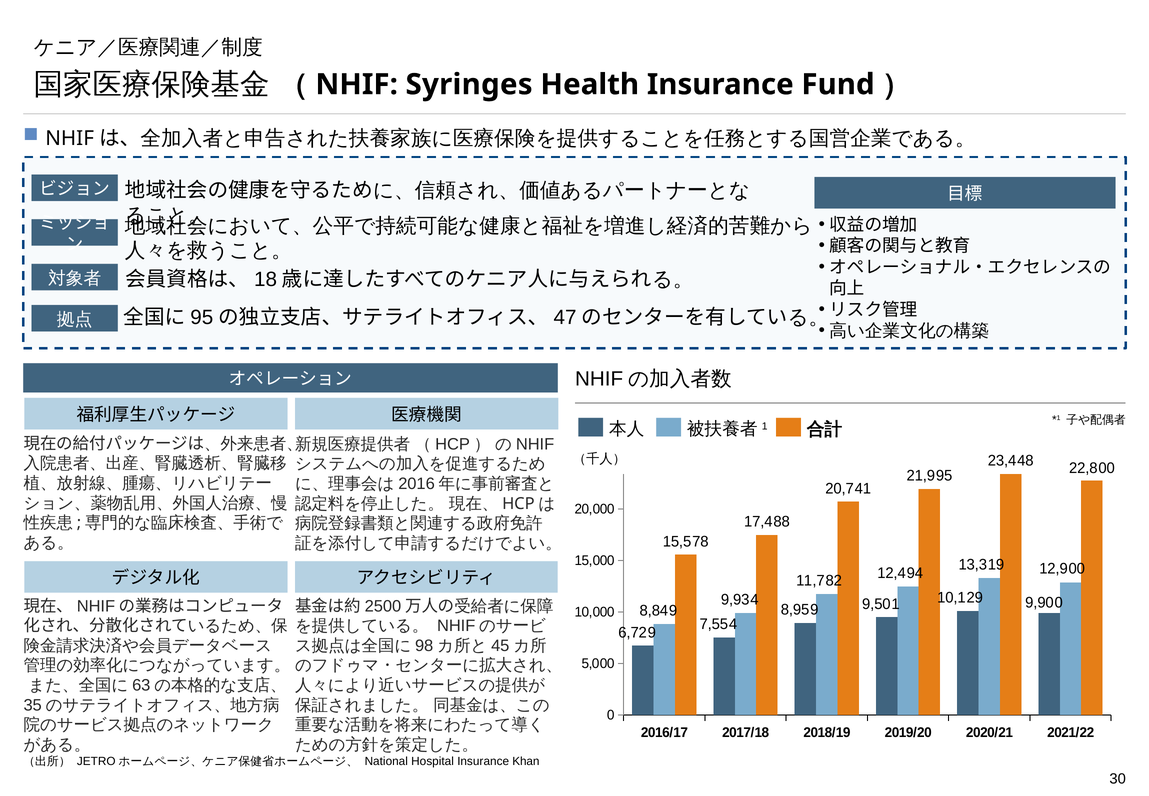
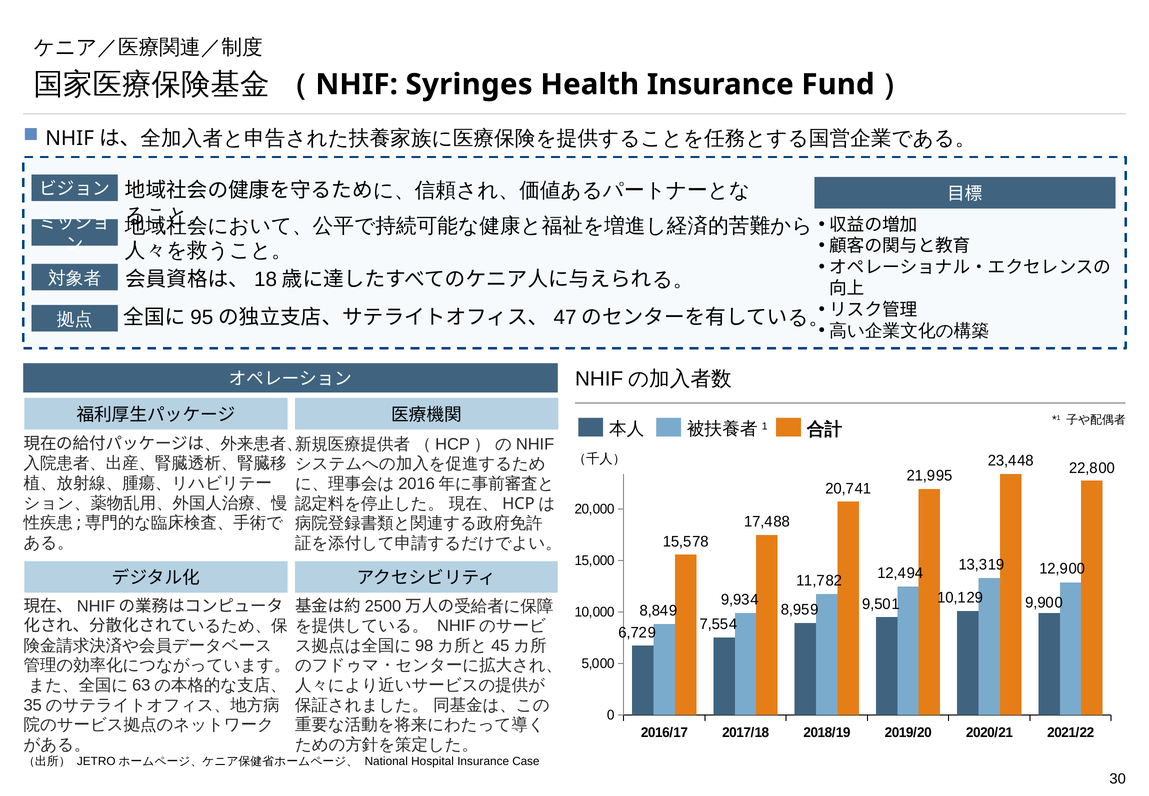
Khan: Khan -> Case (526, 761)
